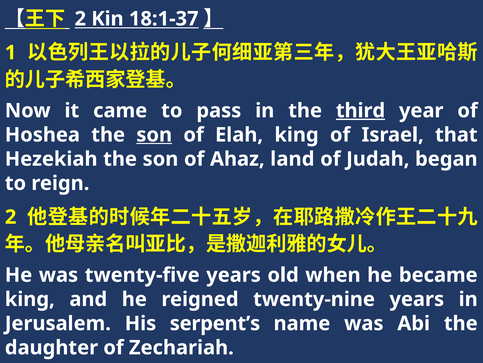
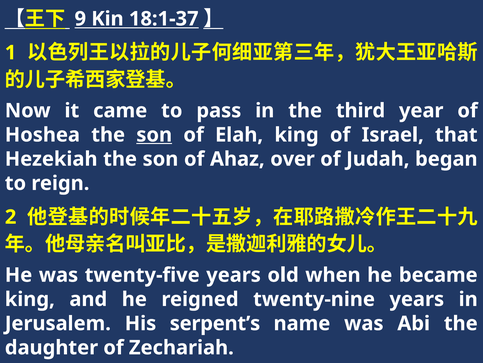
2: 2 -> 9 (80, 19)
third underline: present -> none (361, 110)
land: land -> over (293, 159)
